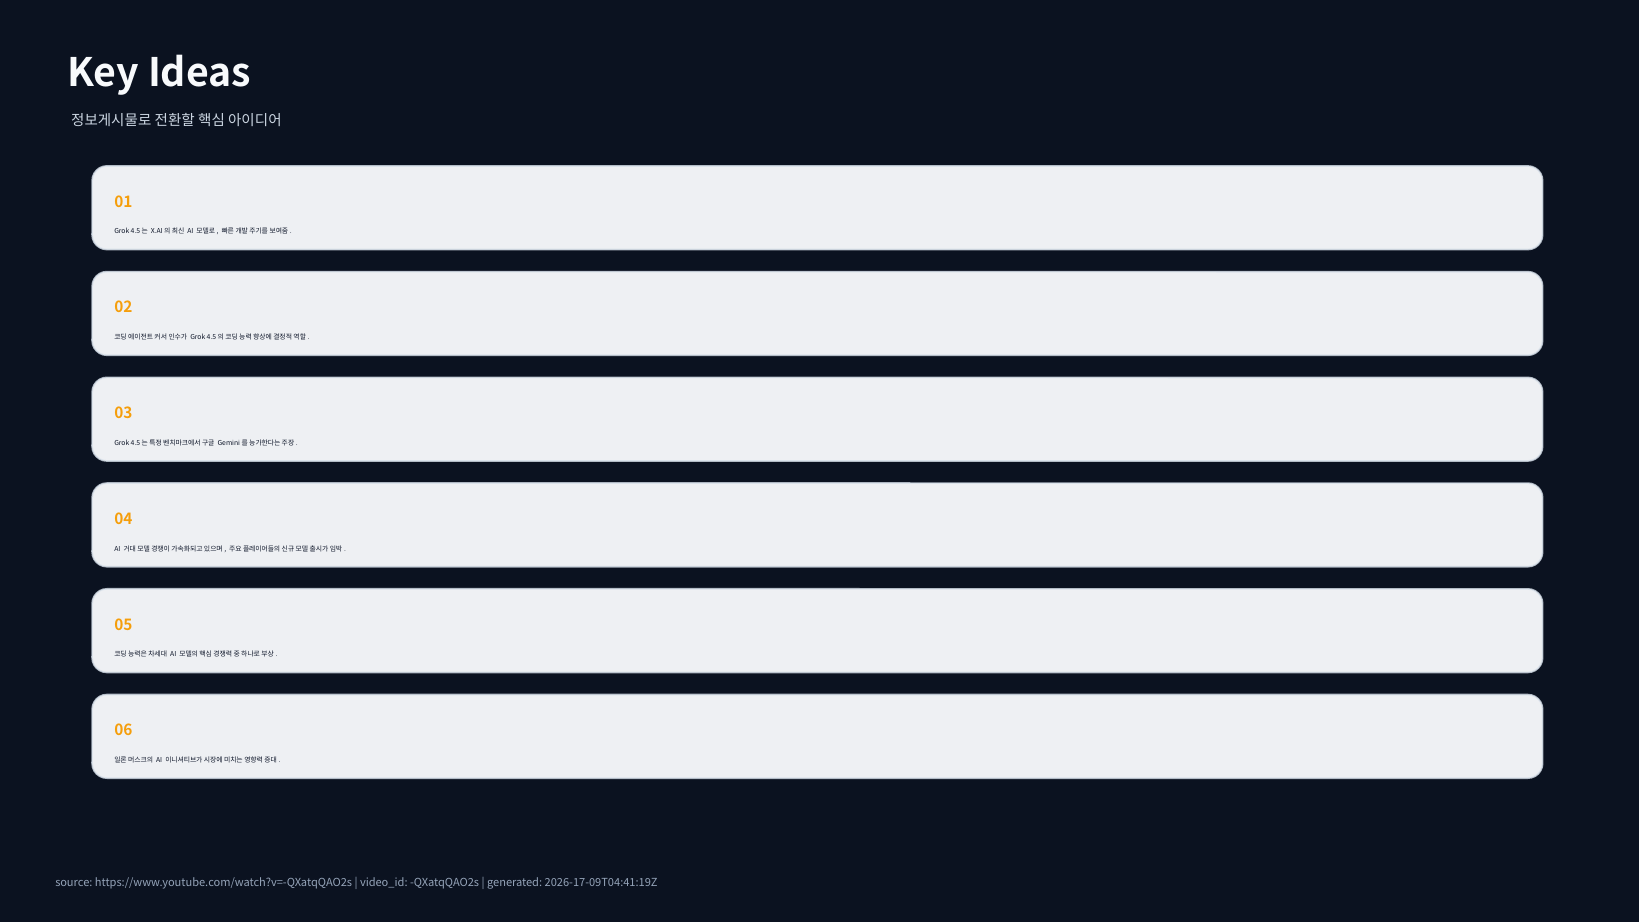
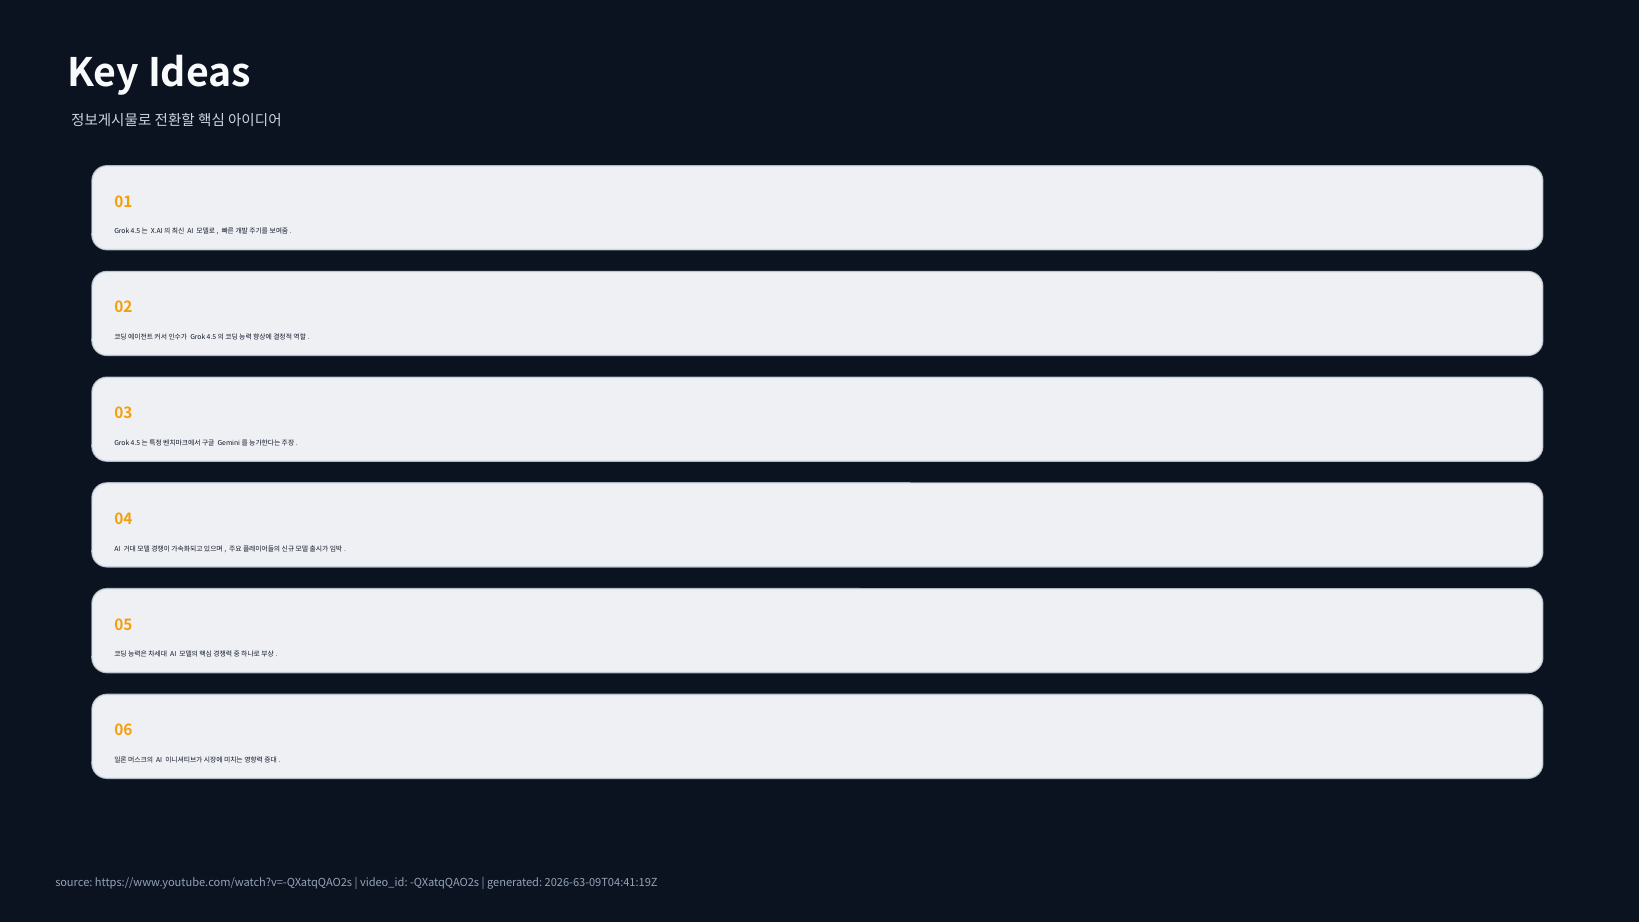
2026-17-09T04:41:19Z: 2026-17-09T04:41:19Z -> 2026-63-09T04:41:19Z (601, 883)
